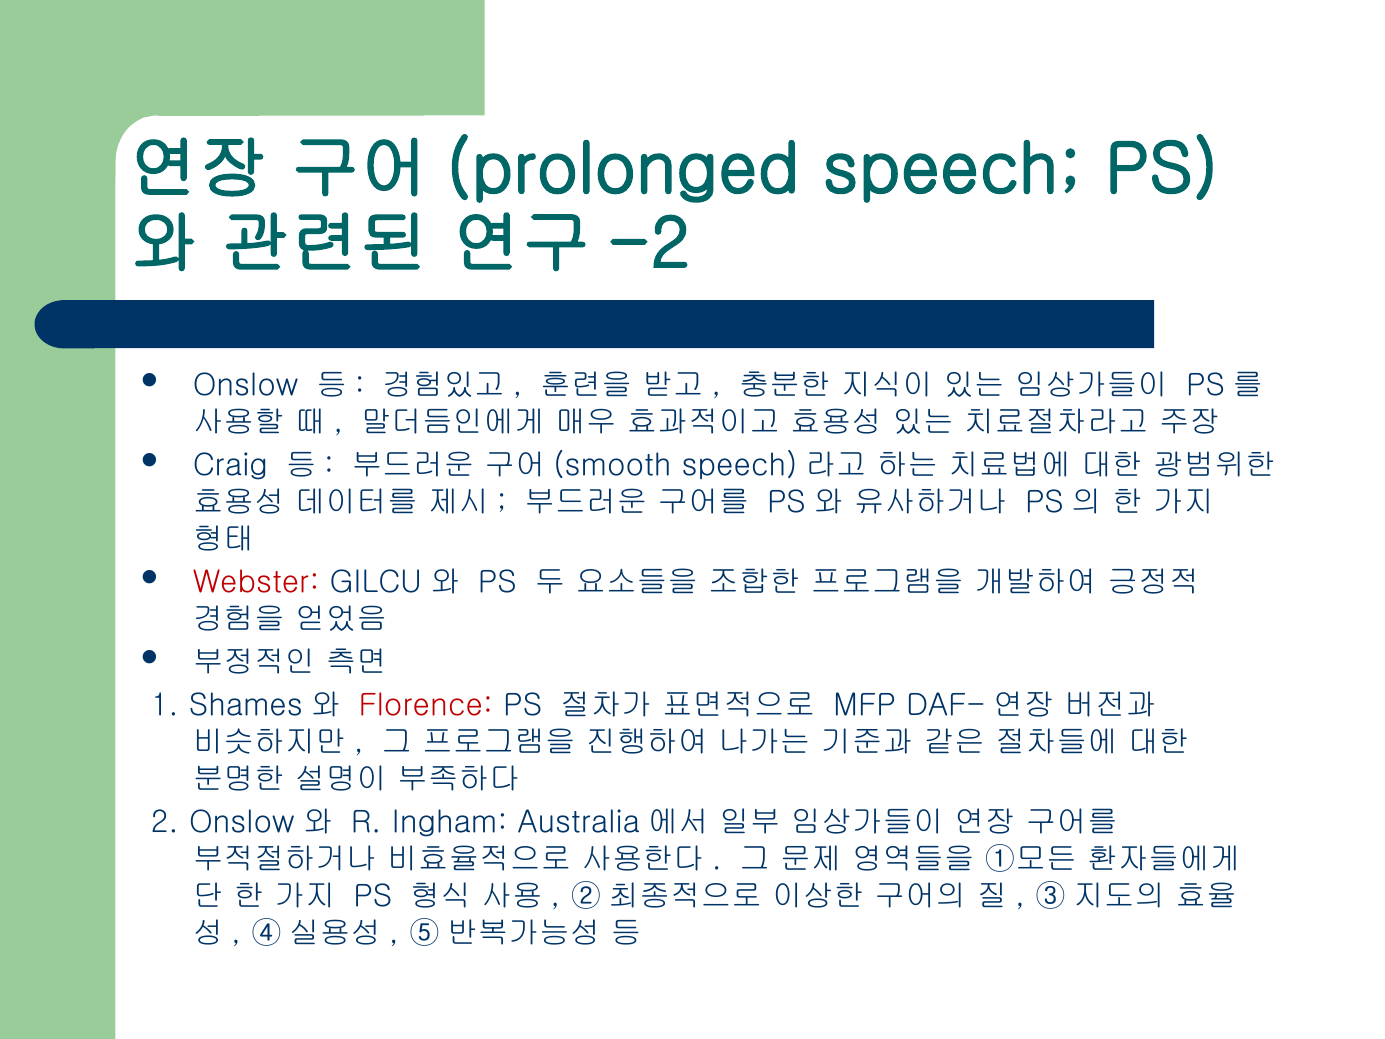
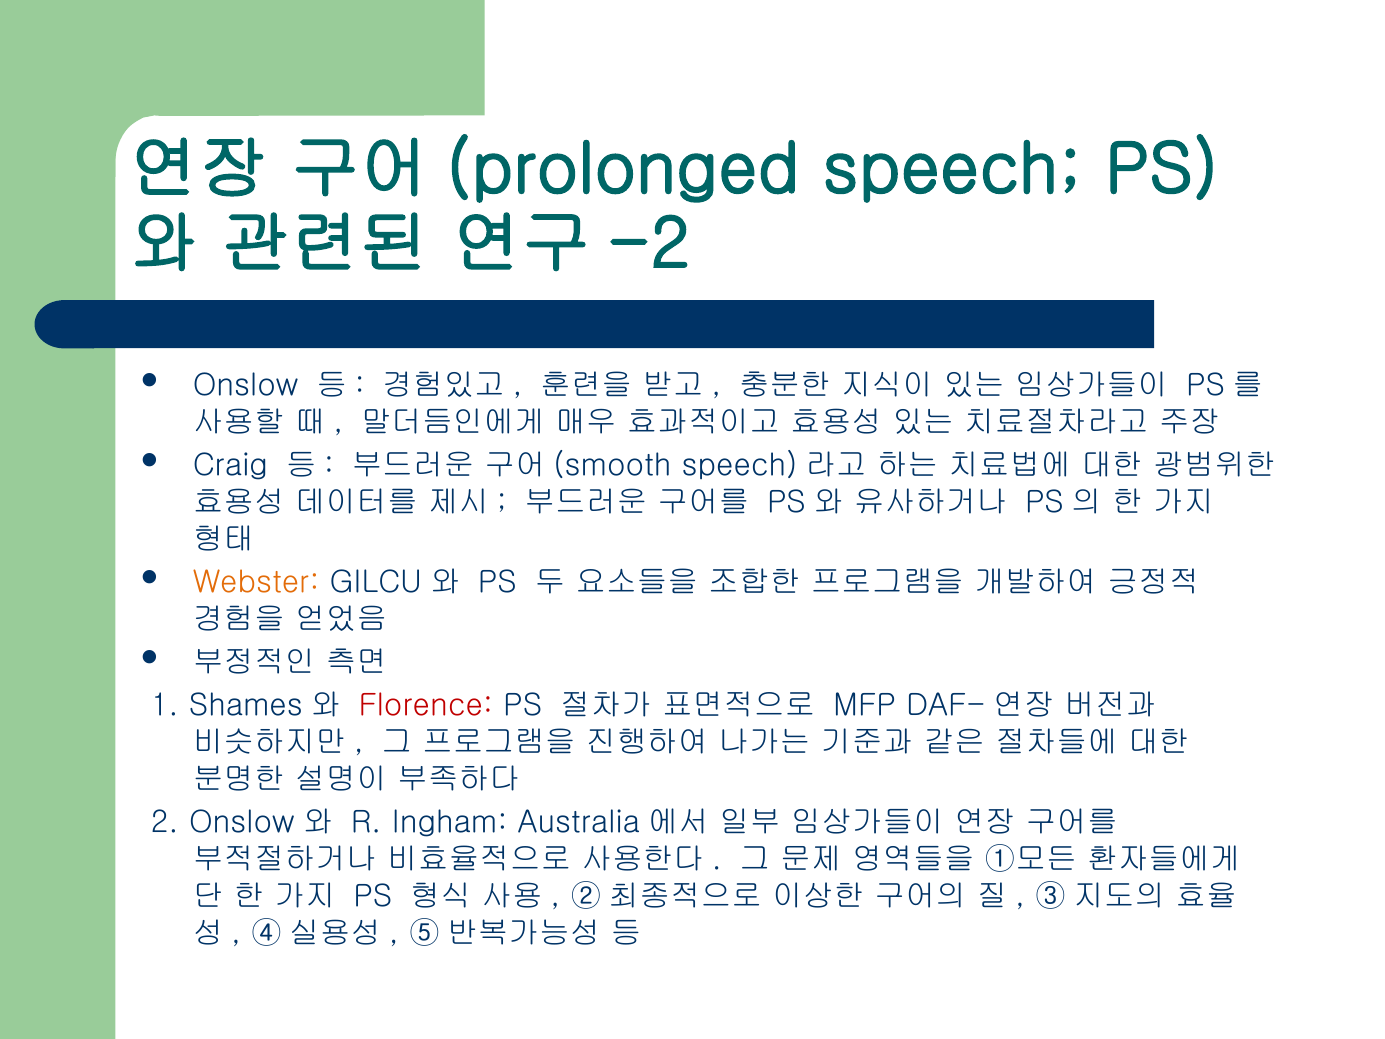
Webster colour: red -> orange (256, 582)
